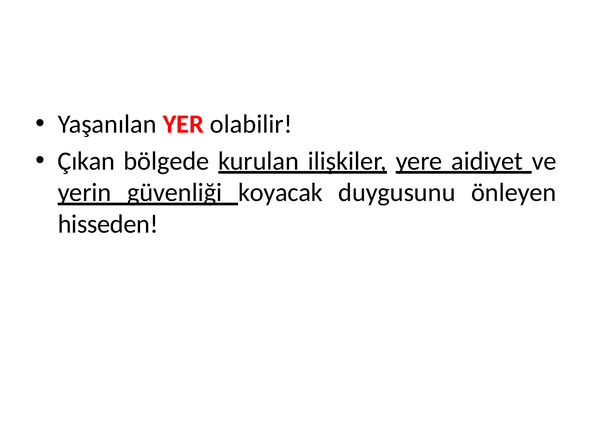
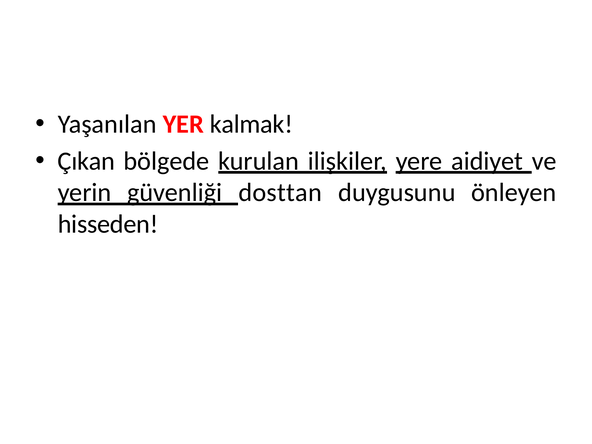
olabilir: olabilir -> kalmak (251, 124)
koyacak: koyacak -> dosttan (280, 193)
